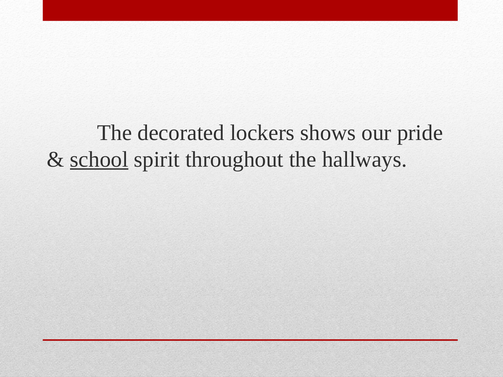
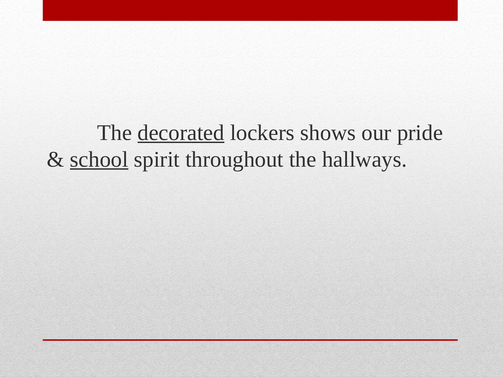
decorated underline: none -> present (181, 133)
